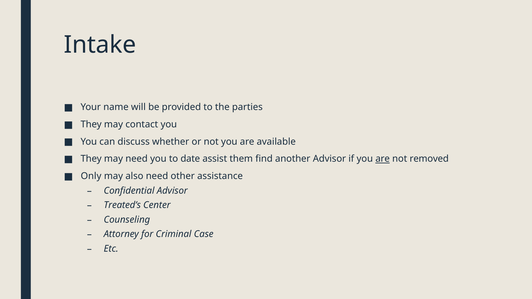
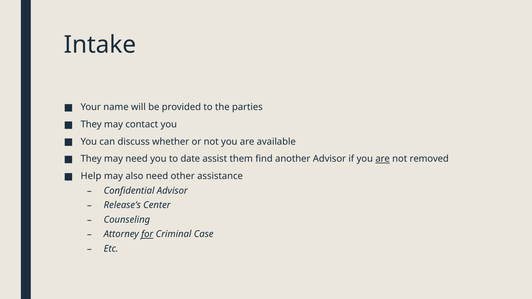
Only: Only -> Help (91, 176)
Treated’s: Treated’s -> Release’s (122, 205)
for underline: none -> present (147, 234)
